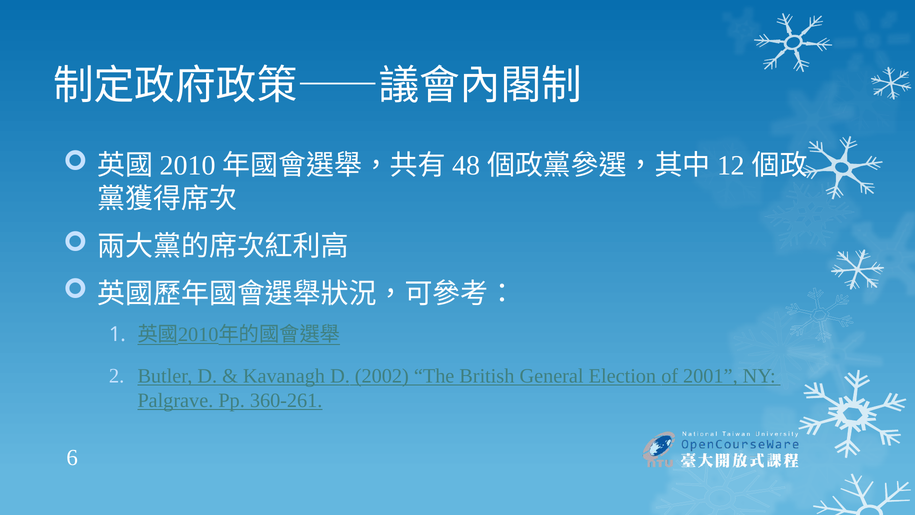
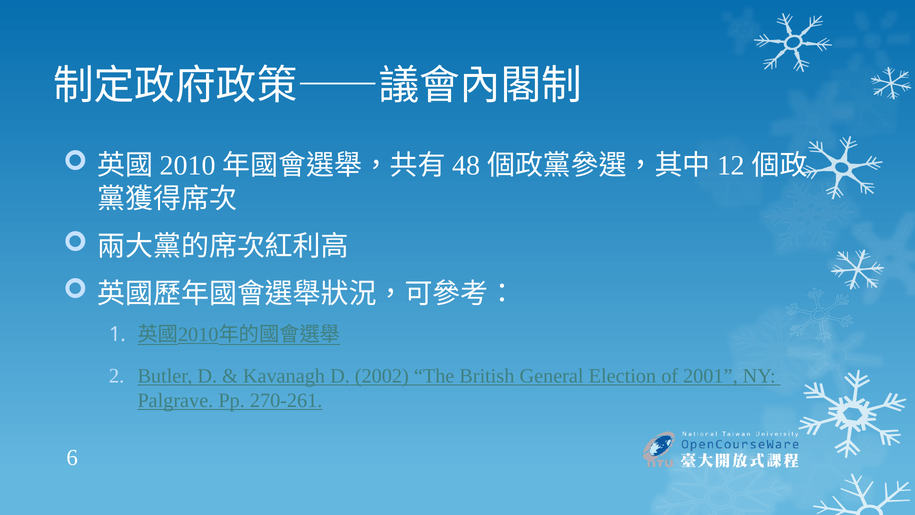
360-261: 360-261 -> 270-261 (286, 400)
